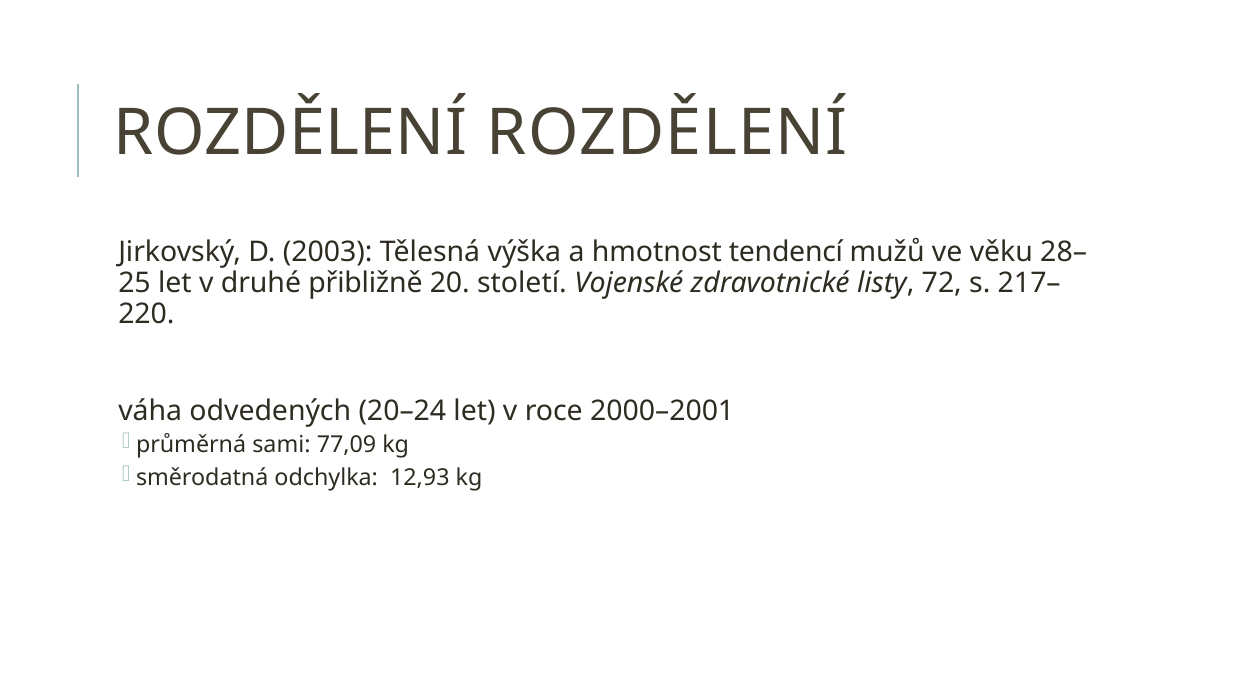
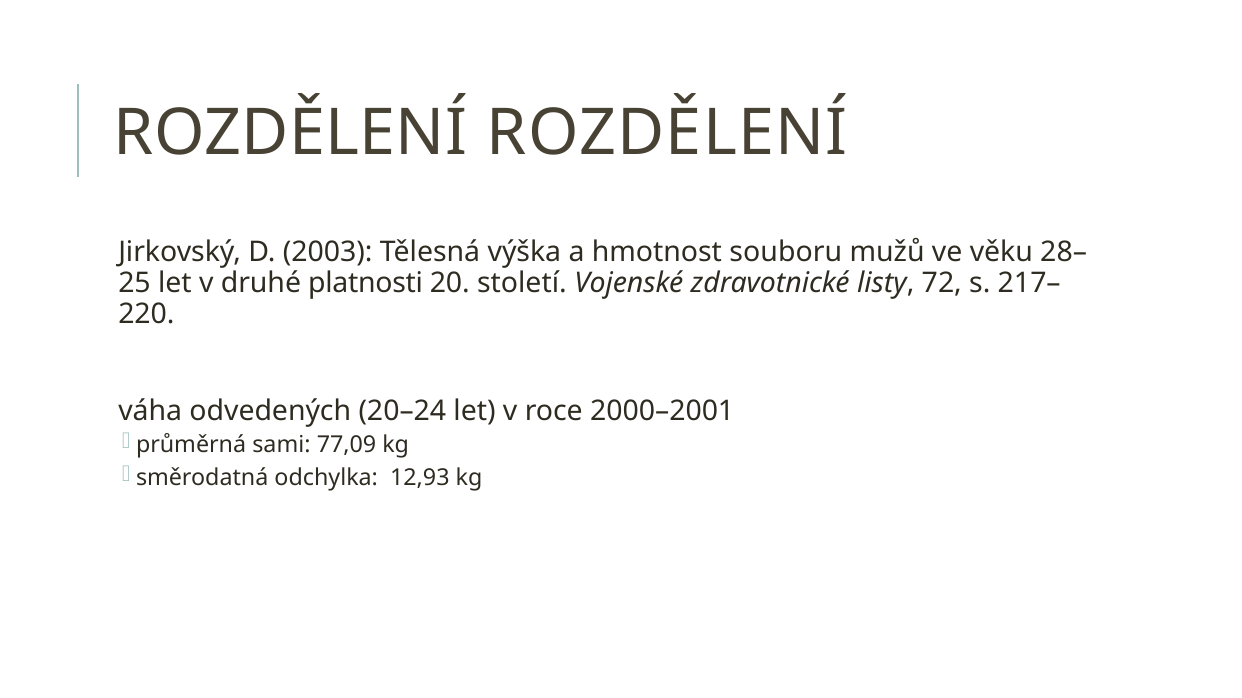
tendencí: tendencí -> souboru (786, 253)
přibližně: přibližně -> platnosti (366, 283)
